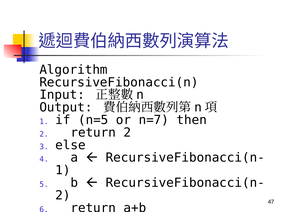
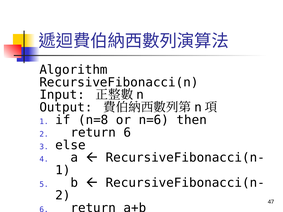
n=5: n=5 -> n=8 (93, 120)
n=7: n=7 -> n=6 (154, 120)
return 2: 2 -> 6 (127, 133)
